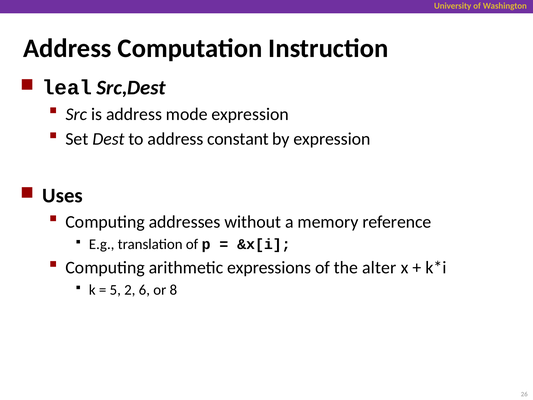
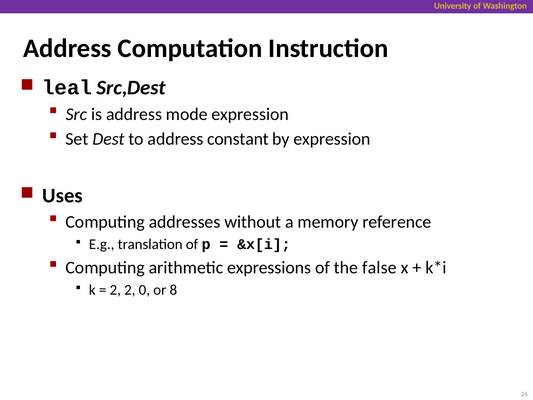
alter: alter -> false (379, 268)
5: 5 -> 2 (115, 290)
6: 6 -> 0 (144, 290)
